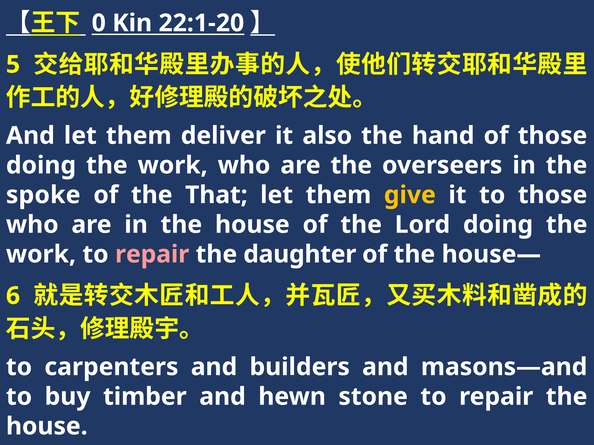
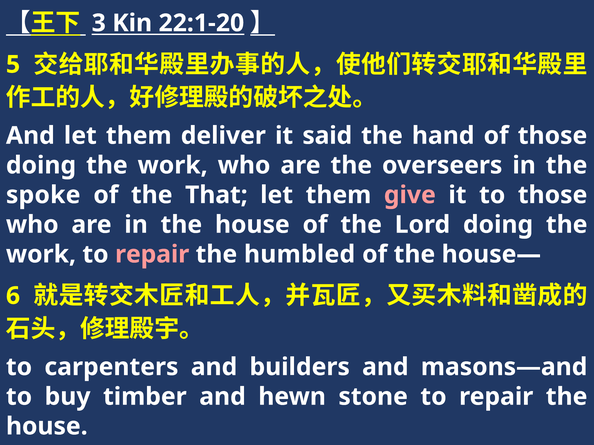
0: 0 -> 3 (99, 23)
also: also -> said (327, 136)
give colour: yellow -> pink (410, 195)
daughter: daughter -> humbled (300, 255)
